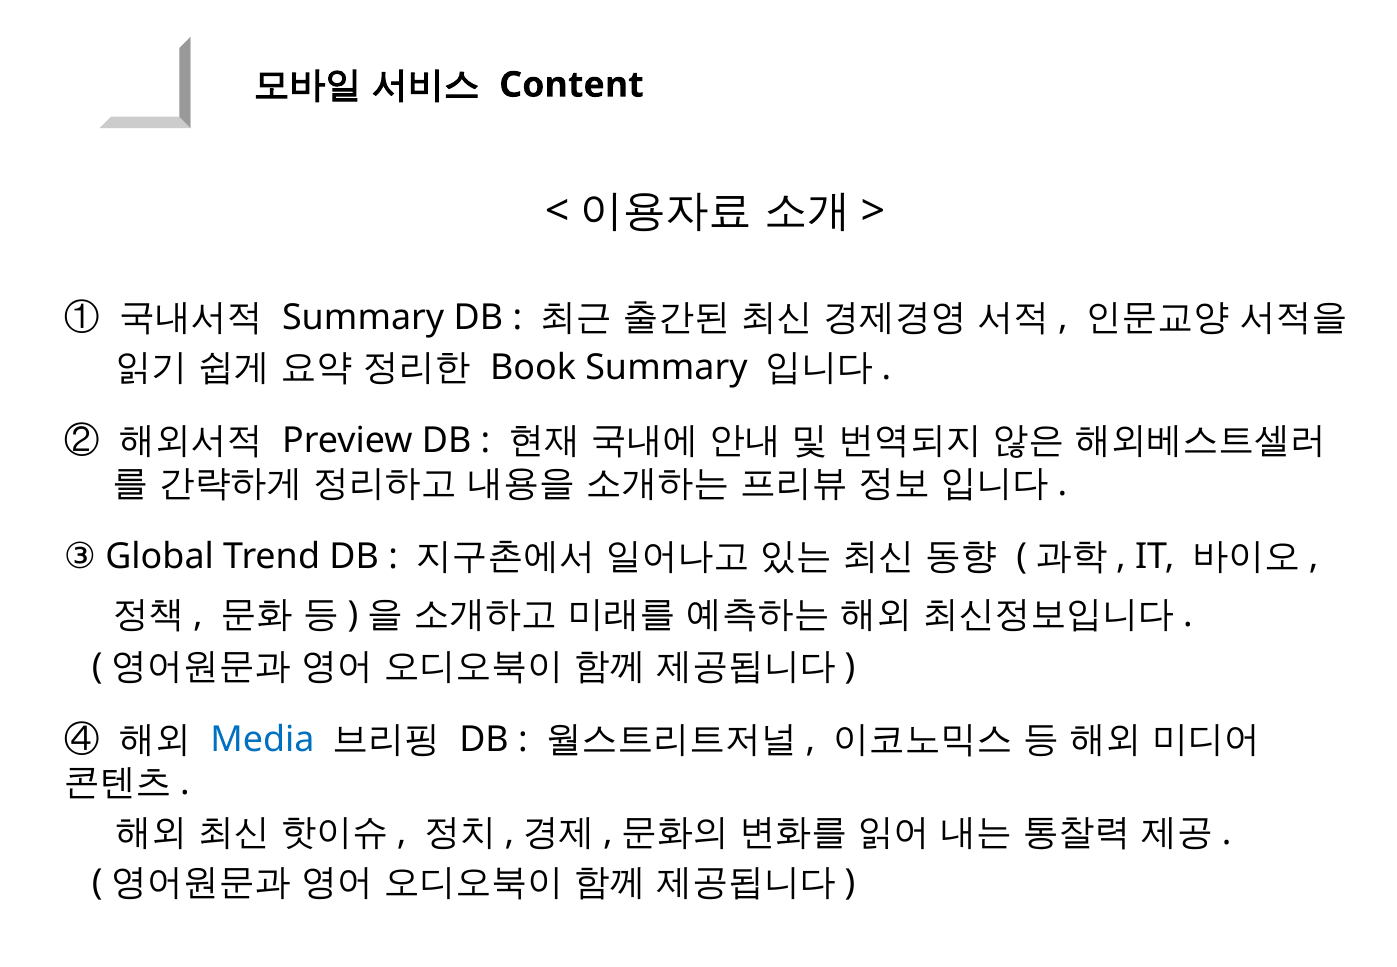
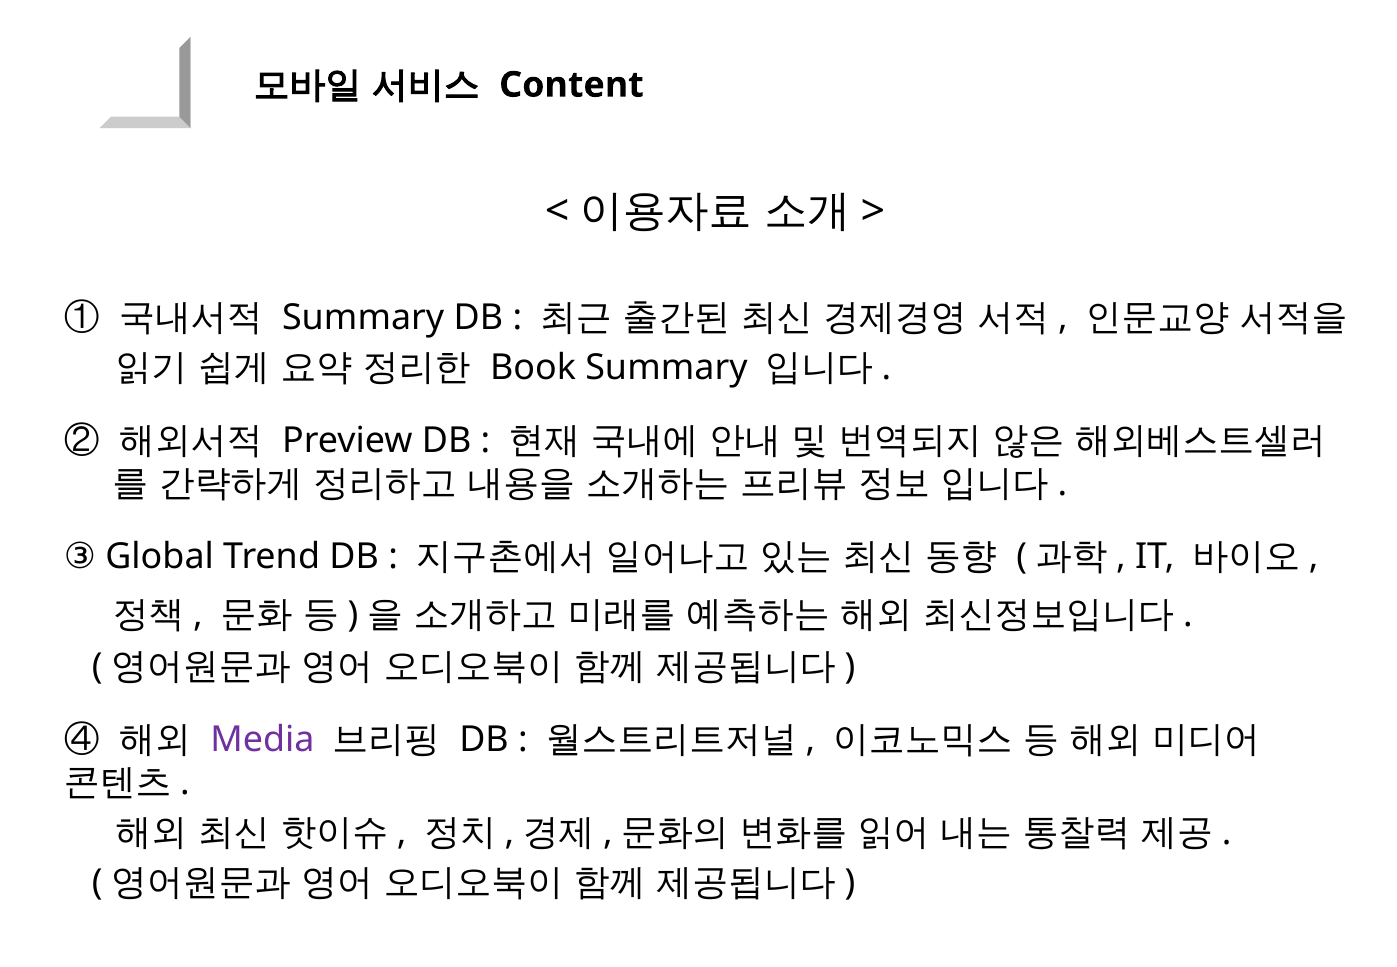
Media colour: blue -> purple (262, 739)
